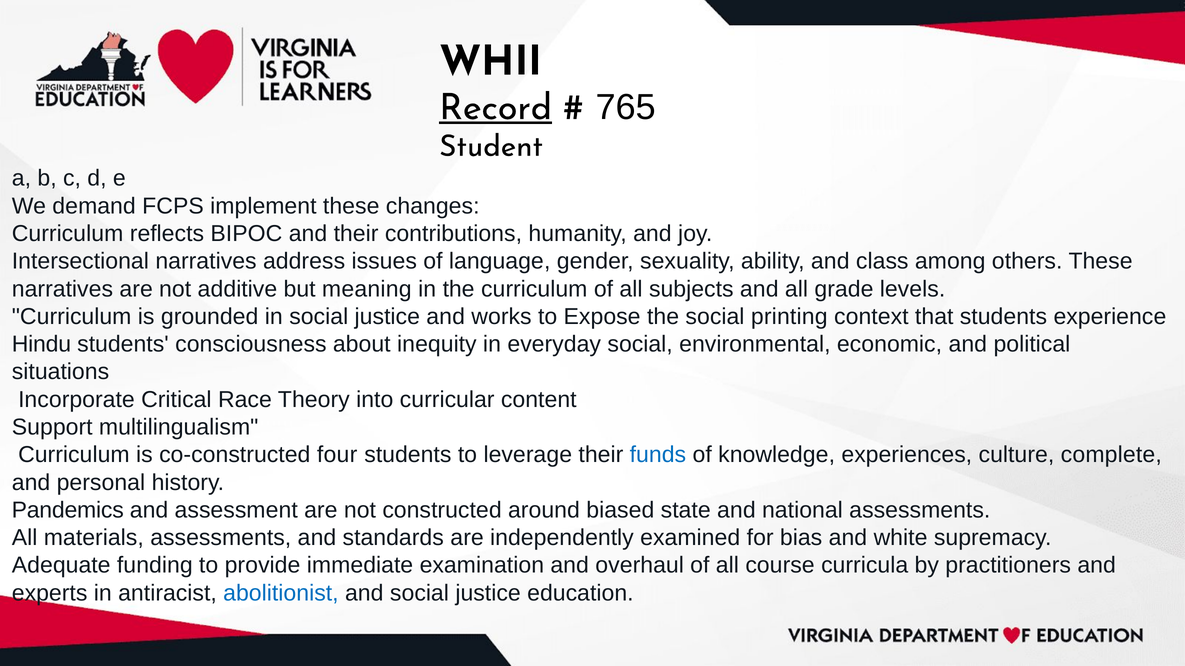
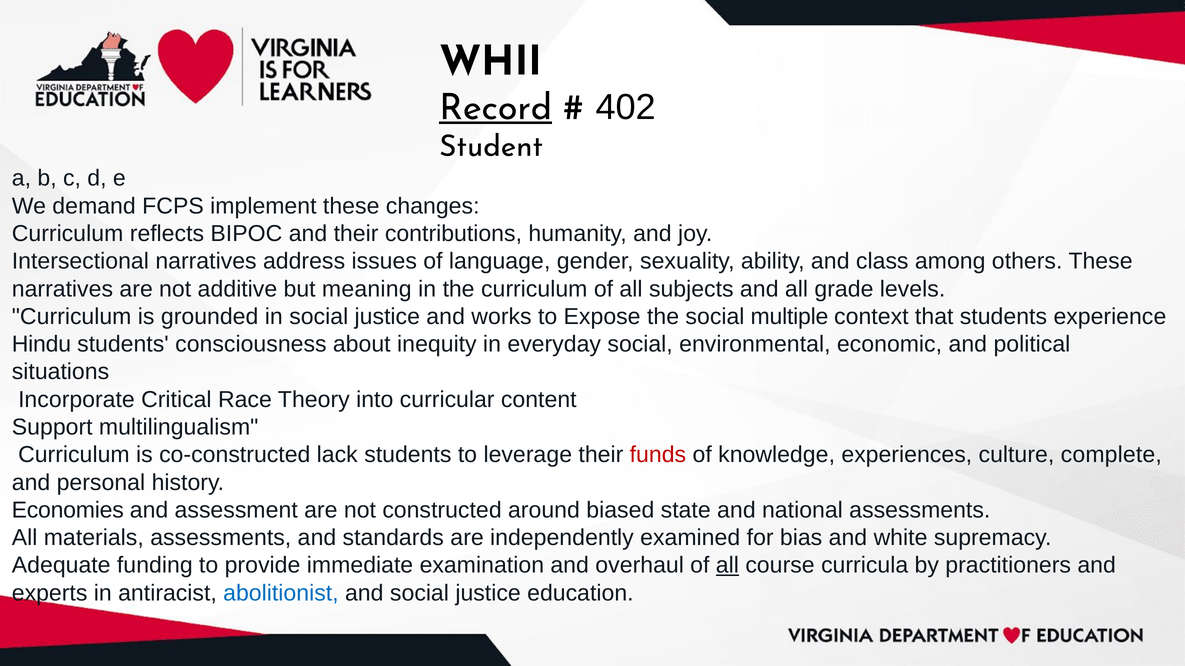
765: 765 -> 402 (626, 107)
printing: printing -> multiple (789, 317)
four: four -> lack (337, 455)
funds colour: blue -> red (658, 455)
Pandemics: Pandemics -> Economies (68, 511)
all underline: none -> present (727, 566)
